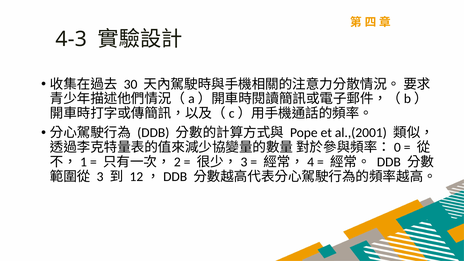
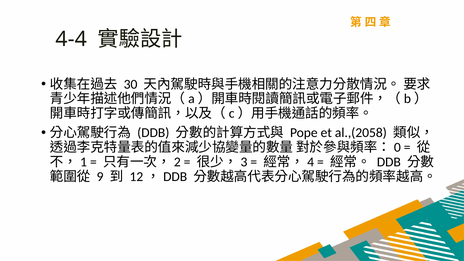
4-3: 4-3 -> 4-4 (71, 39)
al.,(2001: al.,(2001 -> al.,(2058 (361, 133)
3: 3 -> 9 (100, 177)
